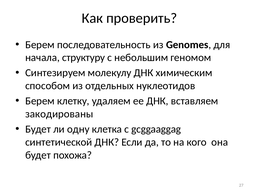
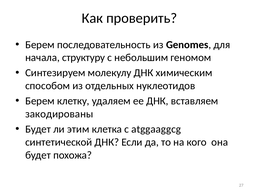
одну: одну -> этим (78, 129)
gcggaaggag: gcggaaggag -> atggaaggcg (156, 129)
